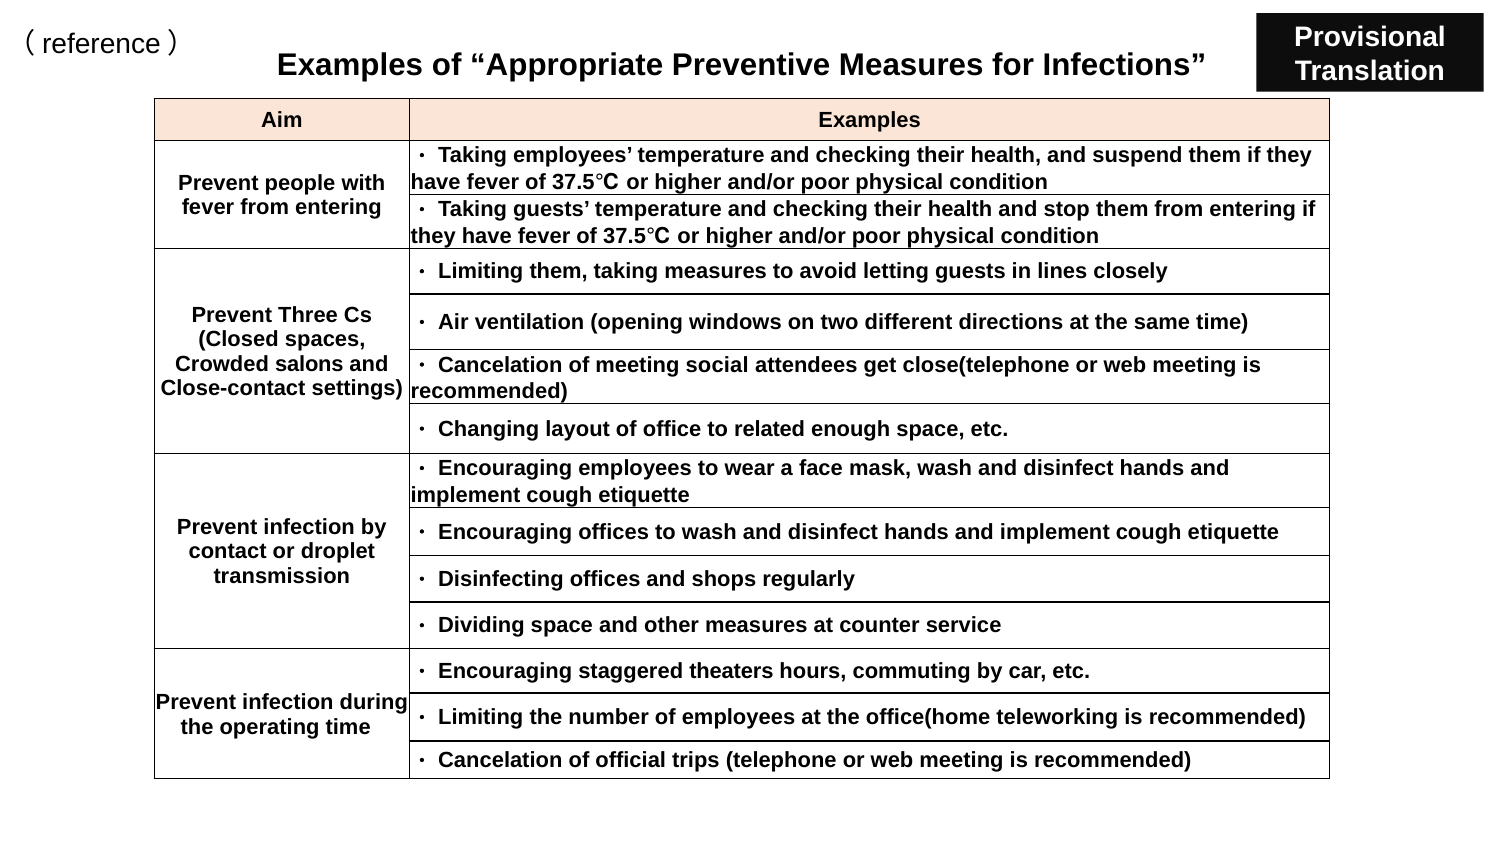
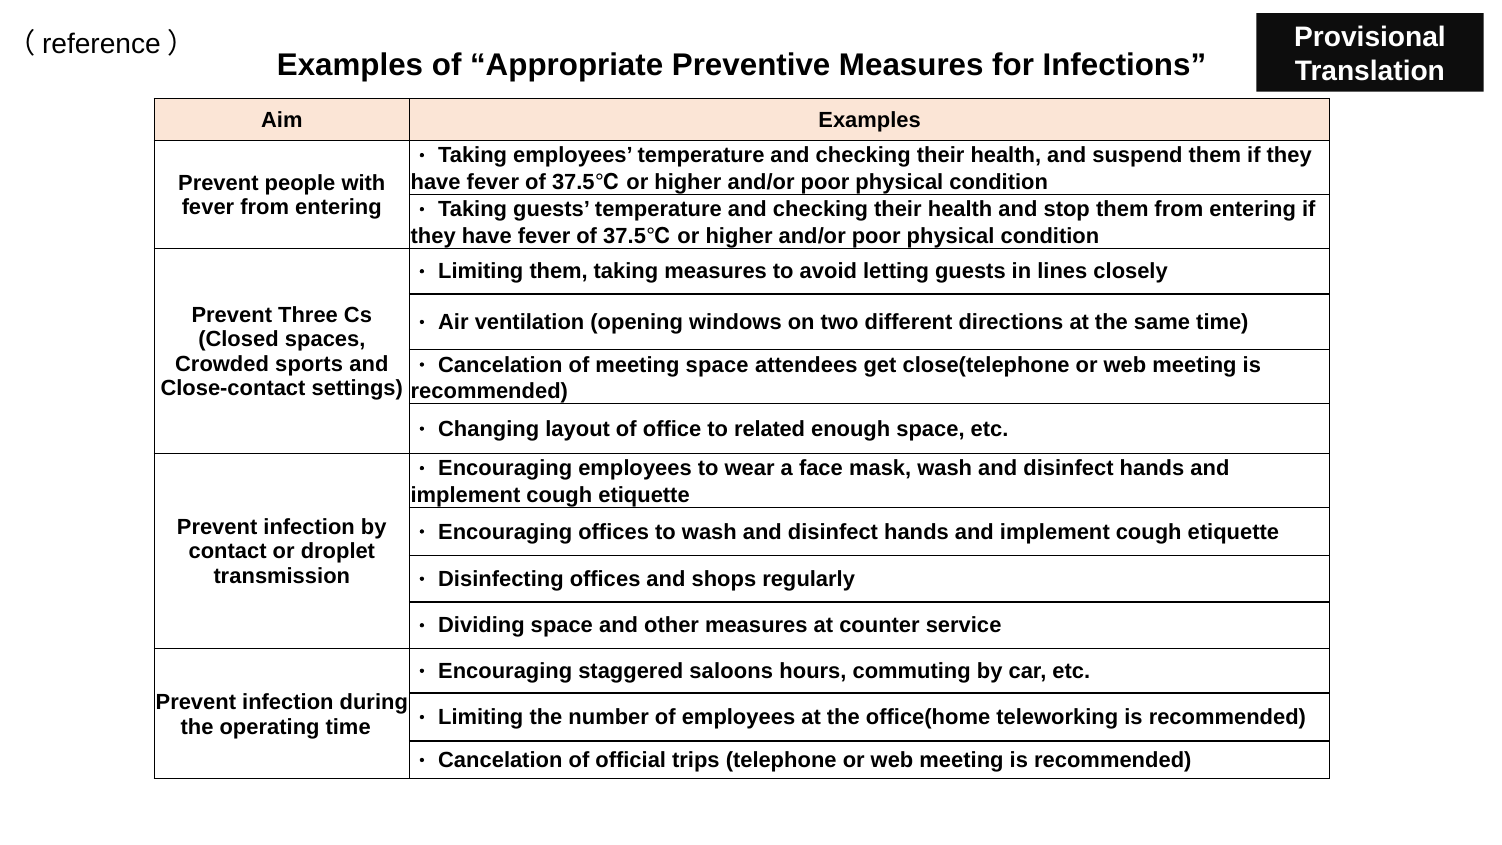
salons: salons -> sports (309, 364)
meeting social: social -> space (717, 365)
theaters: theaters -> saloons (731, 671)
